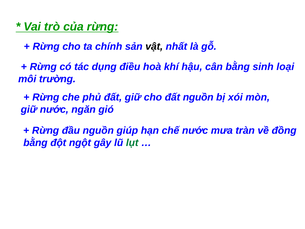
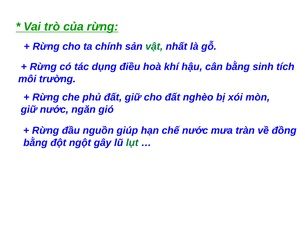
vật colour: black -> green (154, 46)
loại: loại -> tích (285, 67)
đất nguồn: nguồn -> nghèo (198, 97)
